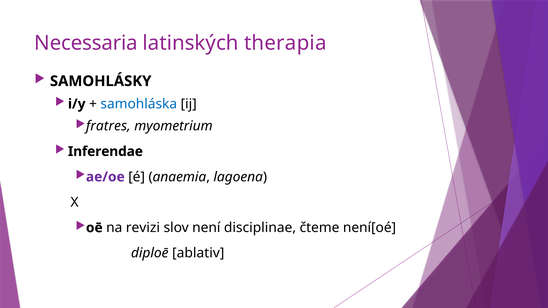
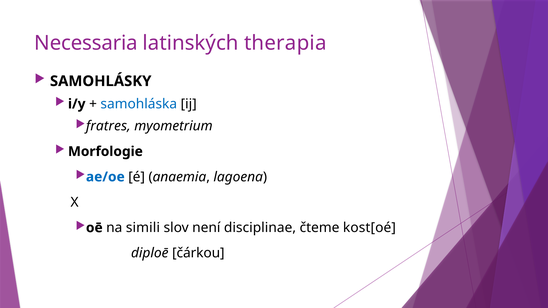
Inferendae: Inferendae -> Morfologie (105, 152)
ae/oe colour: purple -> blue (105, 177)
revizi: revizi -> simili (143, 228)
není[oé: není[oé -> kost[oé (369, 228)
ablativ: ablativ -> čárkou (198, 253)
